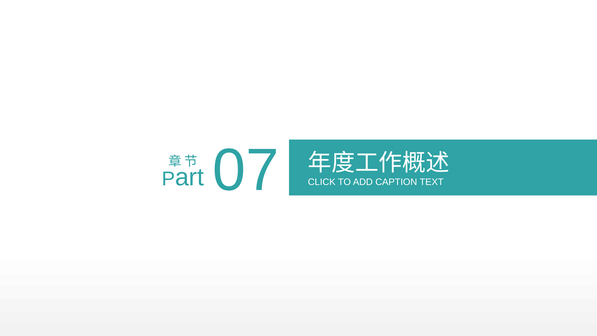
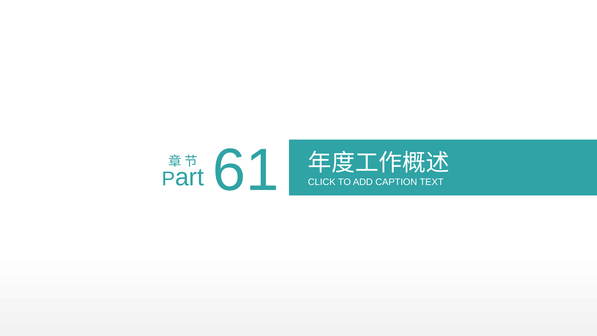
07: 07 -> 61 (246, 170)
